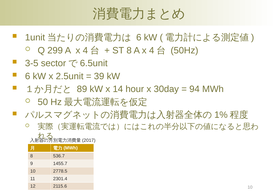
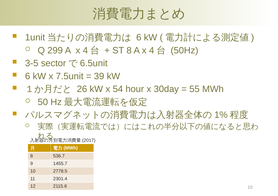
2.5unit: 2.5unit -> 7.5unit (70, 76)
89: 89 -> 26 (82, 89)
14: 14 -> 54 (118, 89)
94: 94 -> 55 (194, 89)
